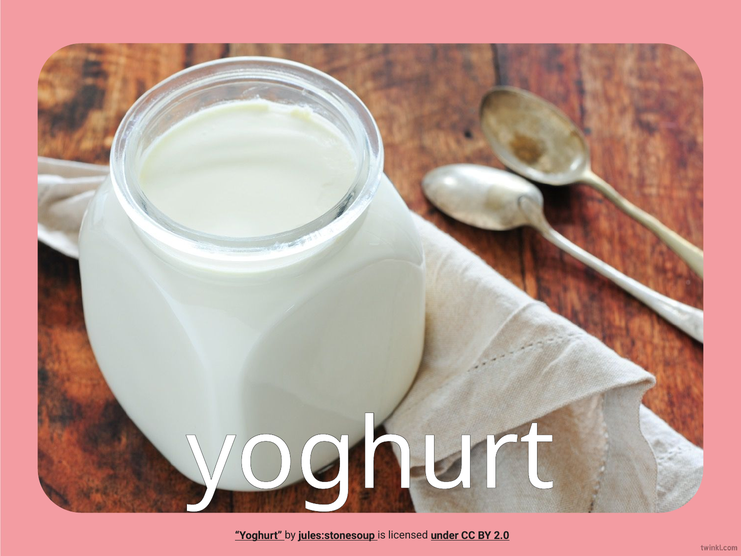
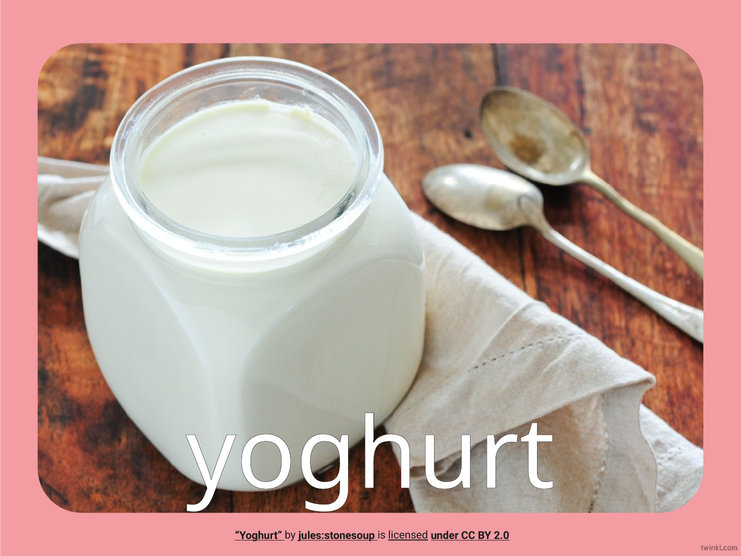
licensed underline: none -> present (408, 535)
